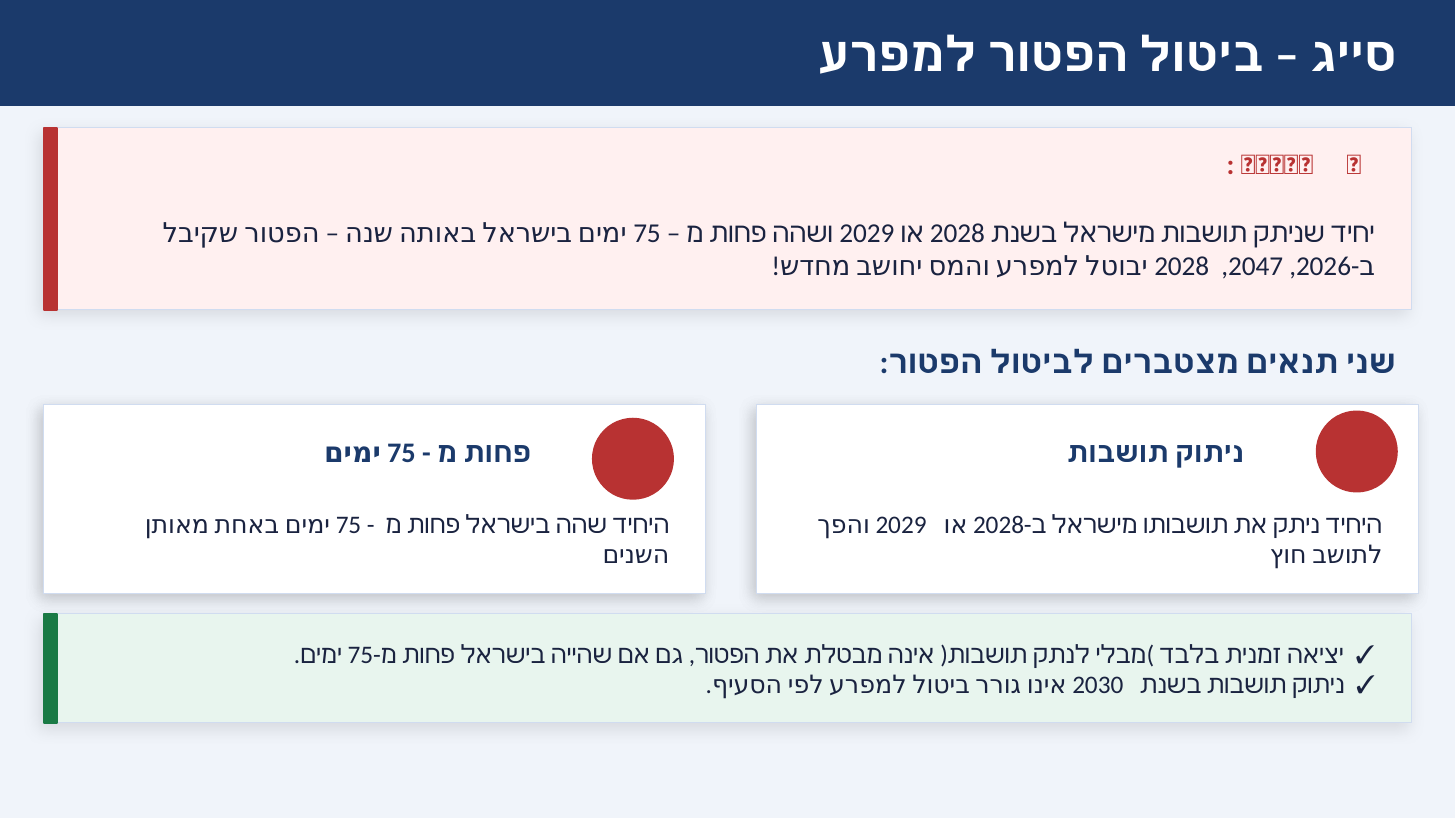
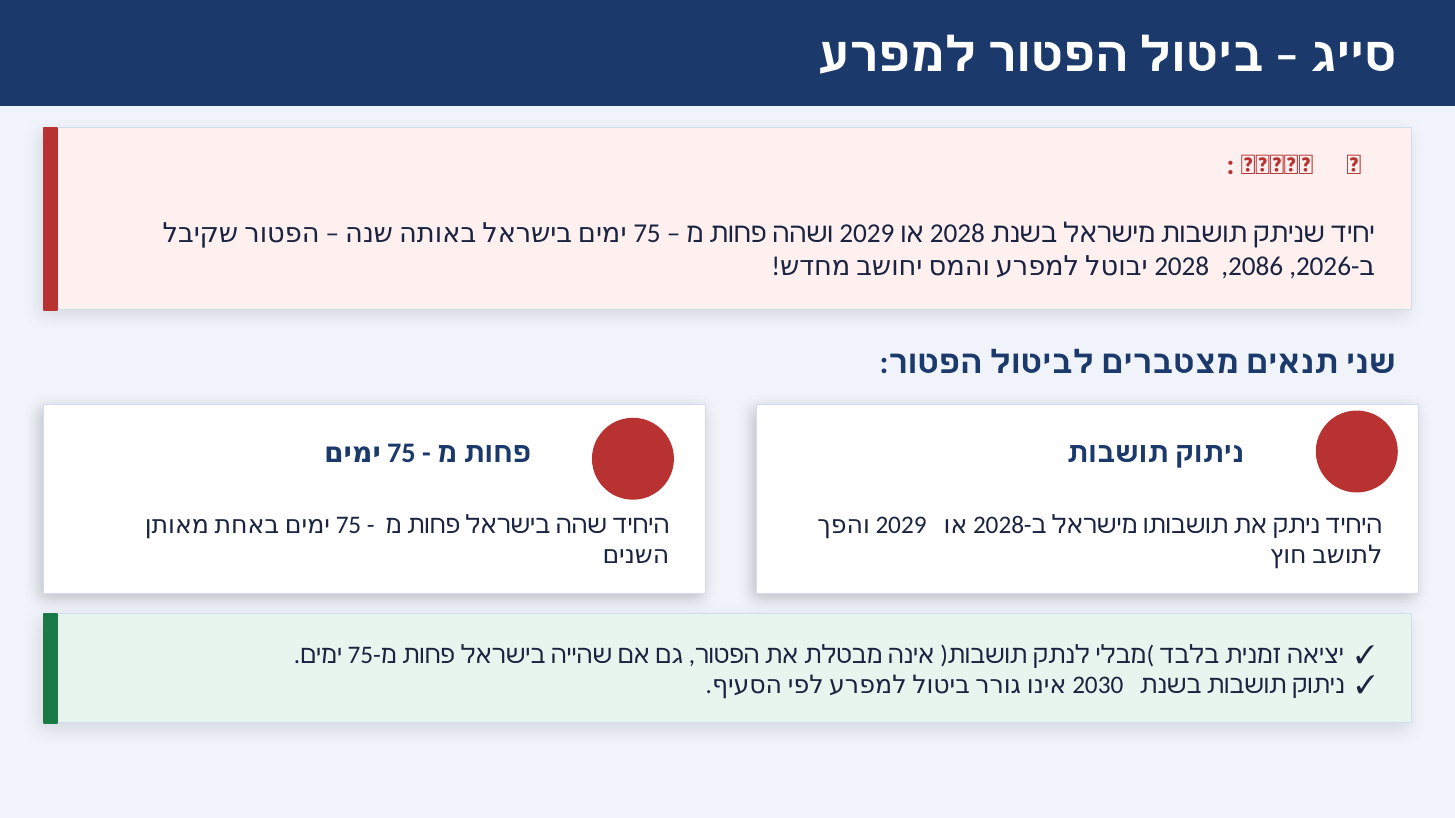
2047: 2047 -> 2086 (1256, 266)
